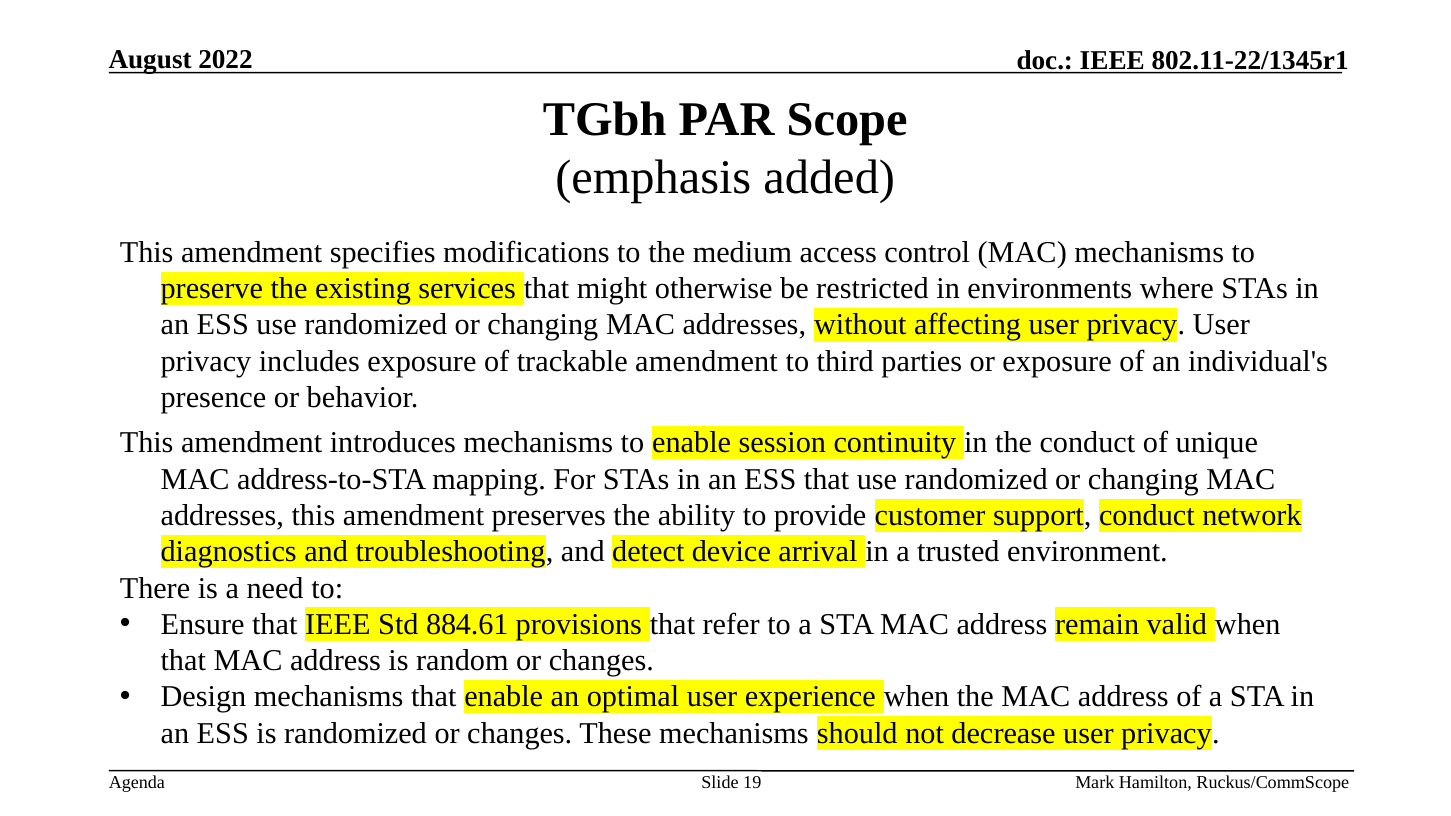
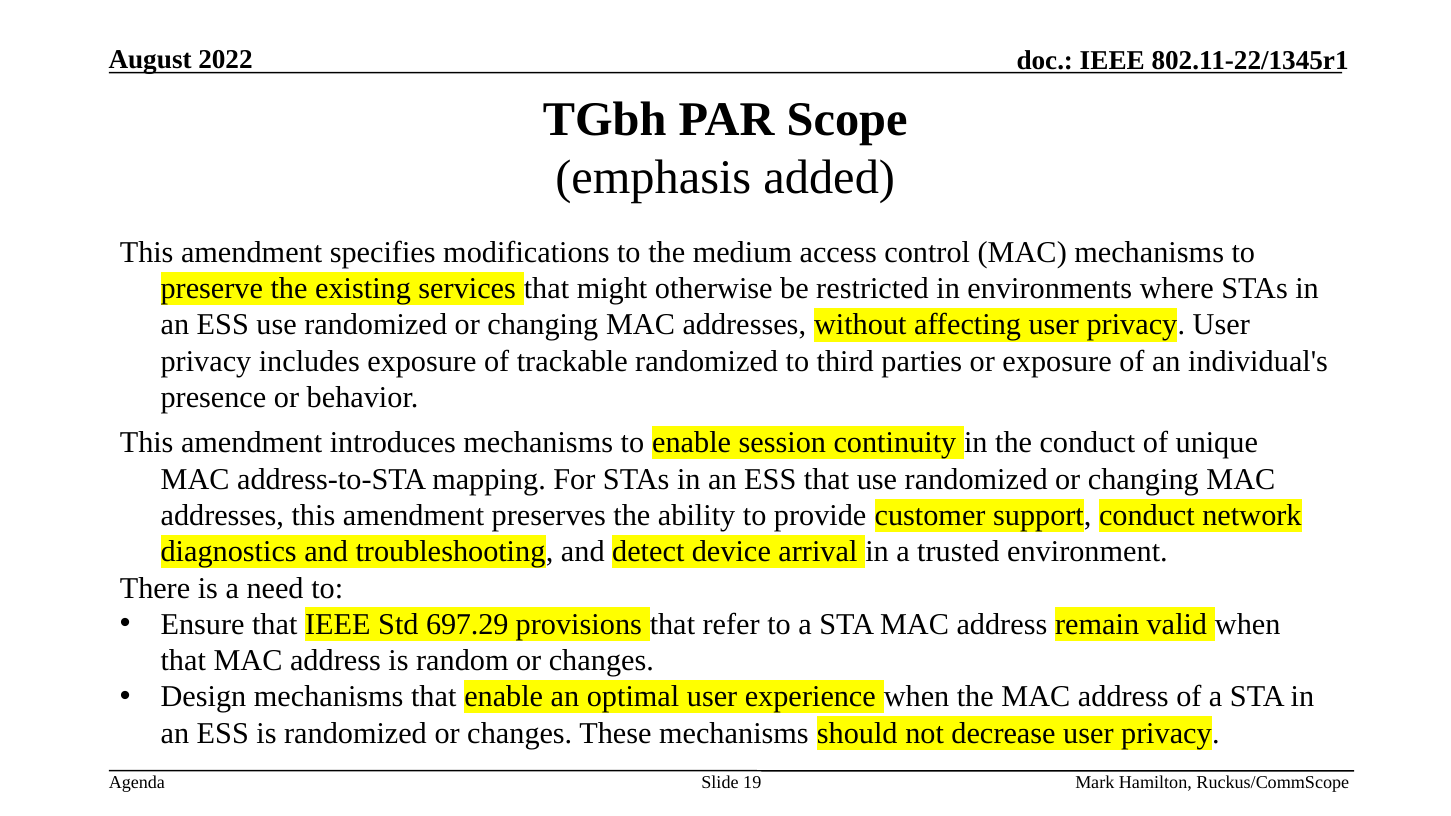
trackable amendment: amendment -> randomized (707, 361)
884.61: 884.61 -> 697.29 (467, 624)
